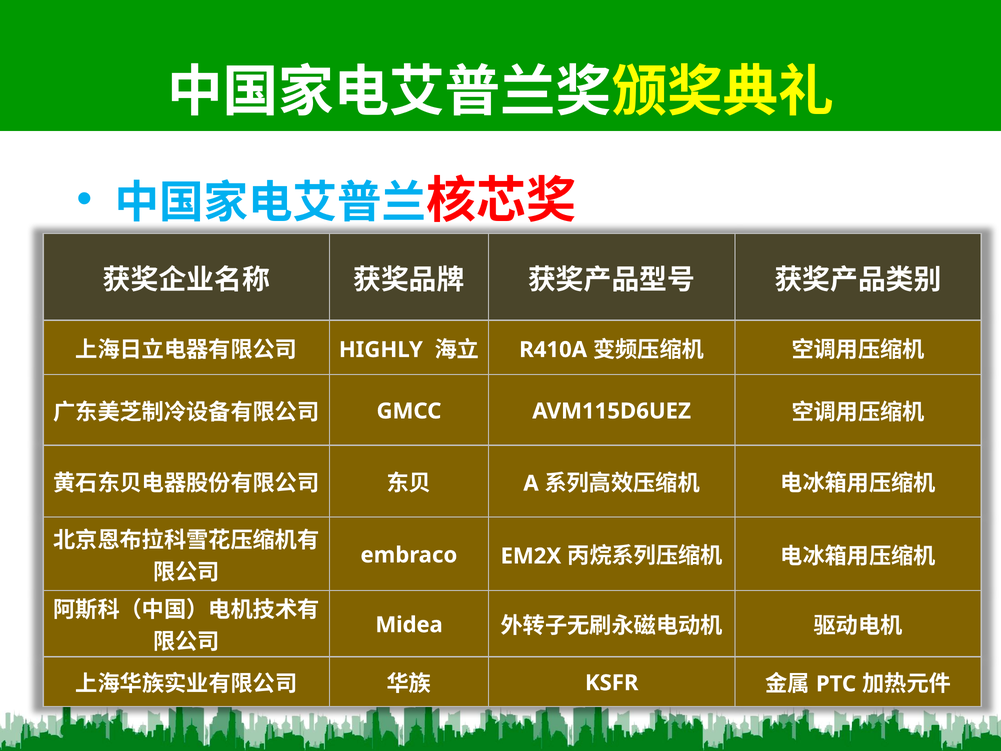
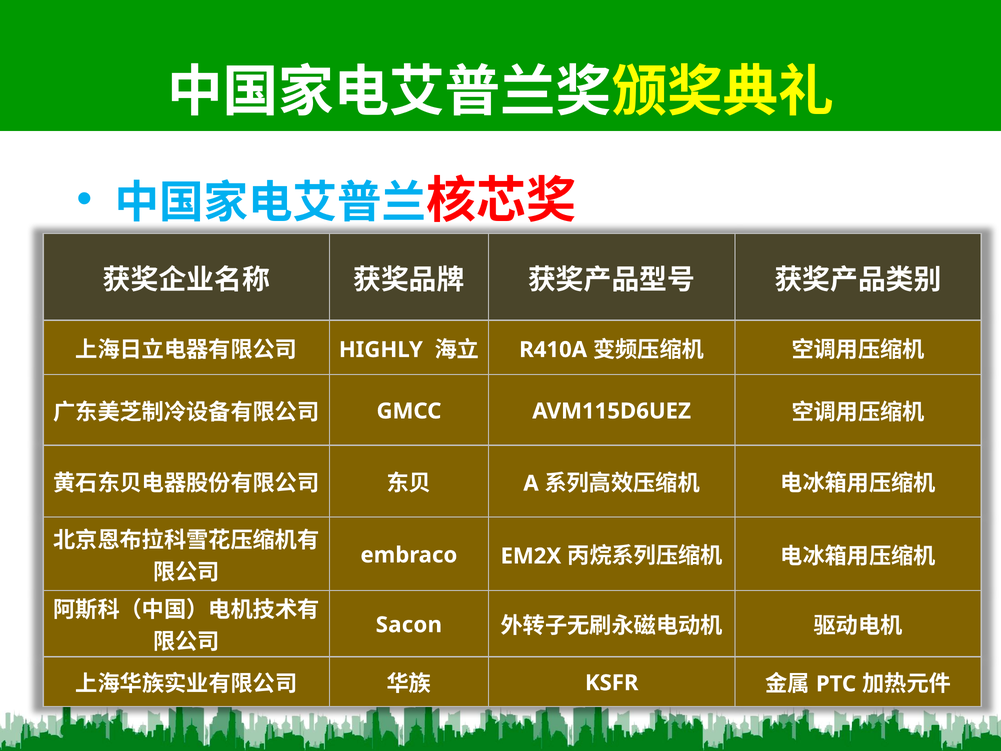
Midea: Midea -> Sacon (409, 625)
